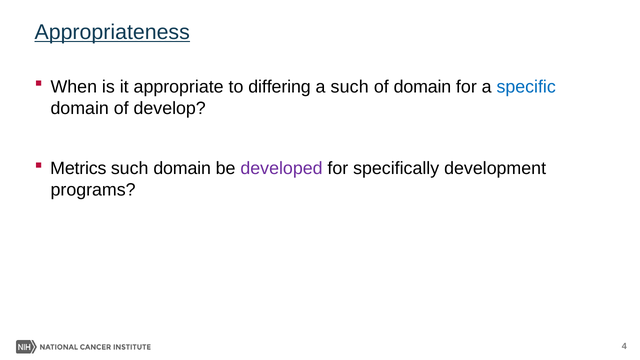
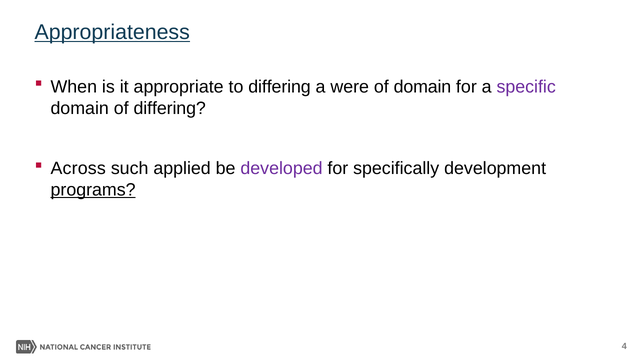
a such: such -> were (350, 87)
specific colour: blue -> purple (526, 87)
of develop: develop -> differing (170, 108)
Metrics: Metrics -> Across (78, 169)
such domain: domain -> applied (182, 169)
programs underline: none -> present (93, 190)
